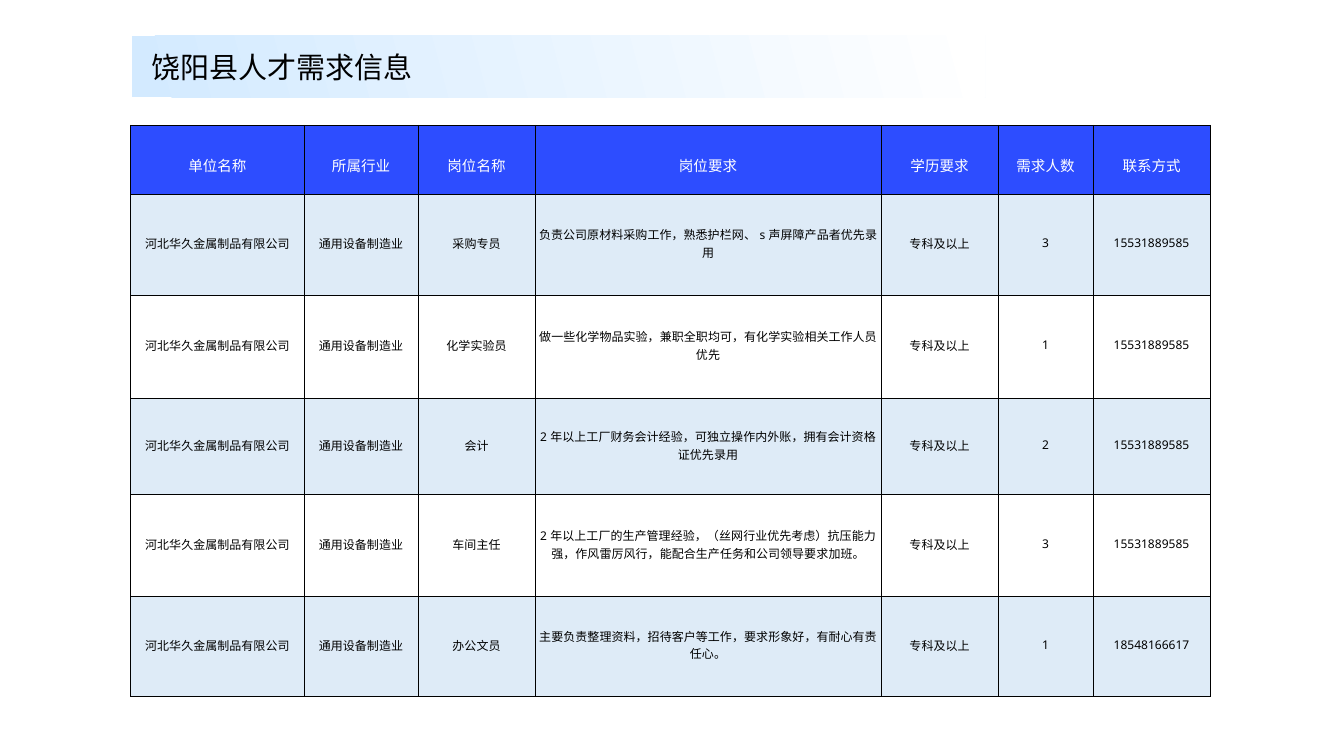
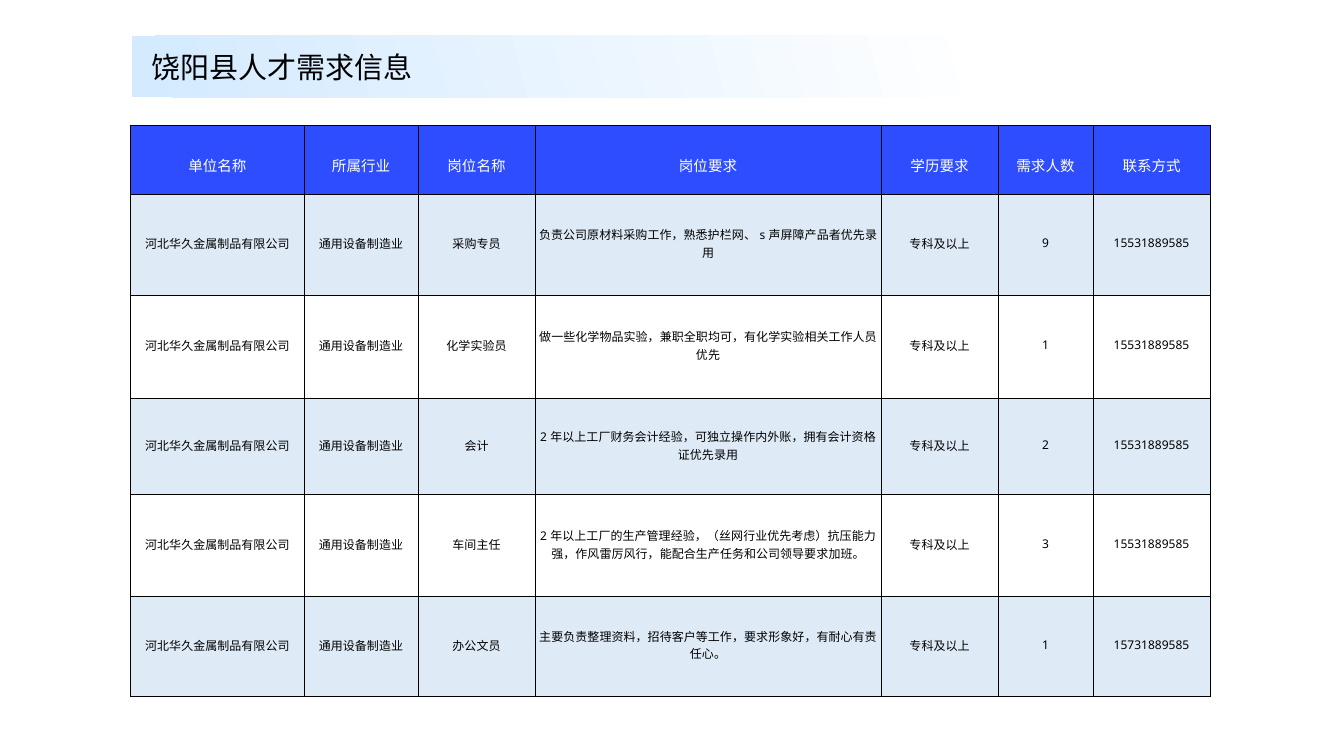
3: 3 -> 9 (1046, 244)
18548166617: 18548166617 -> 15731889585 (1151, 645)
